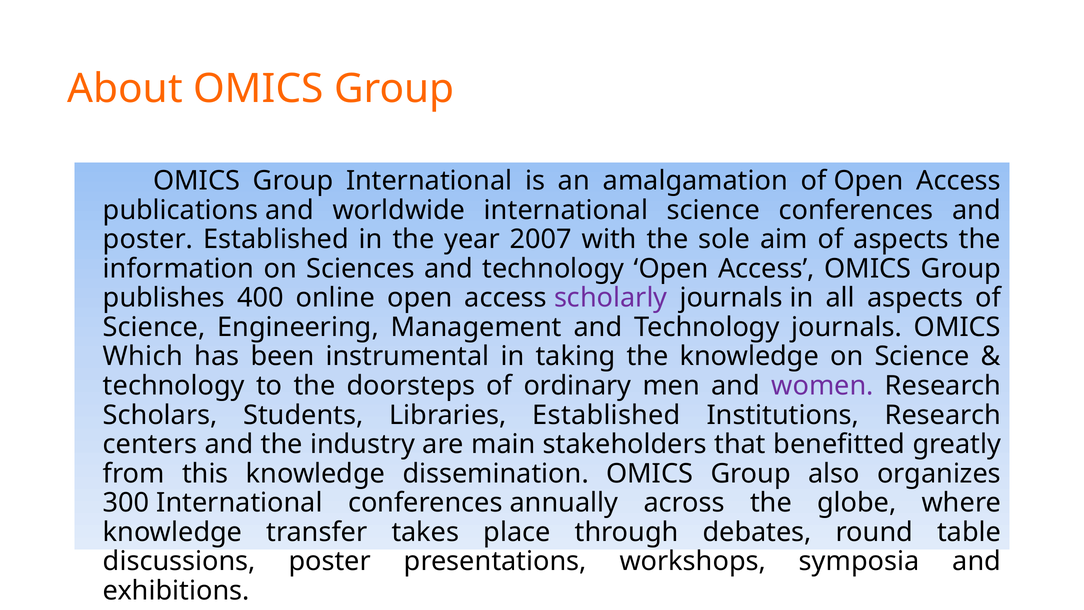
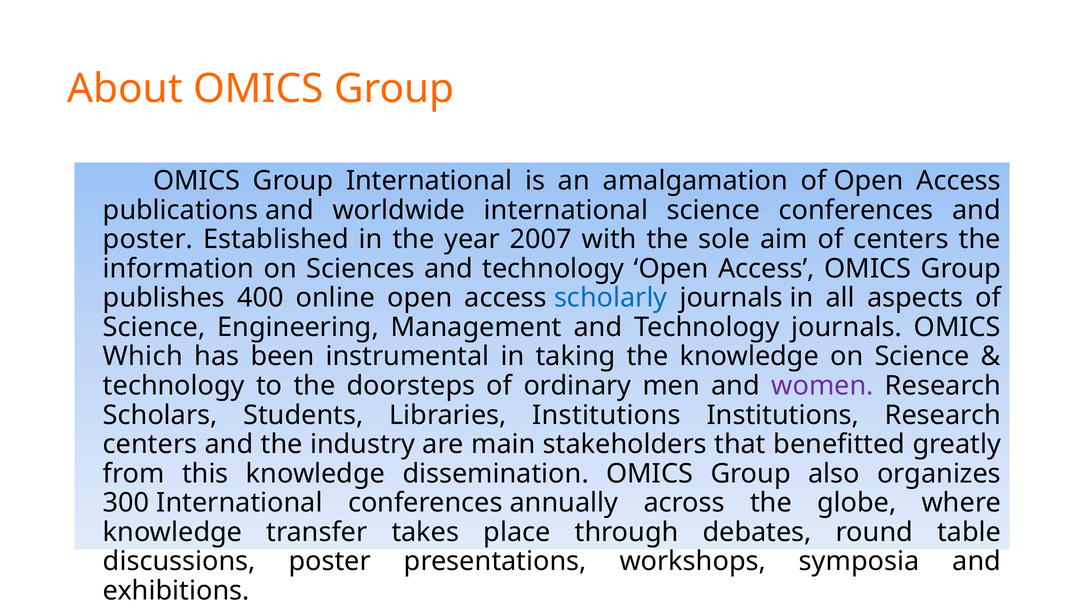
of aspects: aspects -> centers (901, 239)
scholarly colour: purple -> blue (611, 298)
Libraries Established: Established -> Institutions (606, 415)
